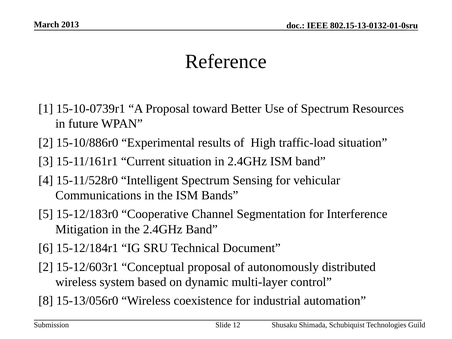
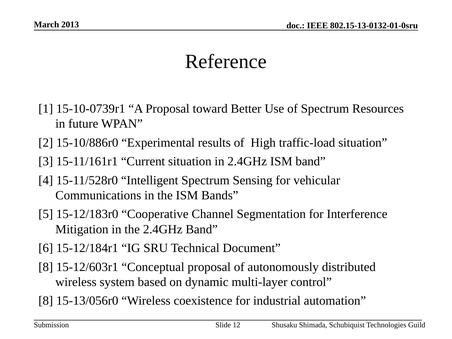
2: 2 -> 8 (46, 267)
